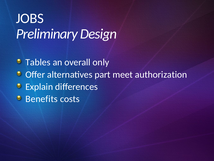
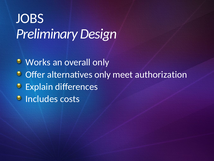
Tables: Tables -> Works (38, 62)
alternatives part: part -> only (103, 74)
Benefits: Benefits -> Includes (42, 99)
